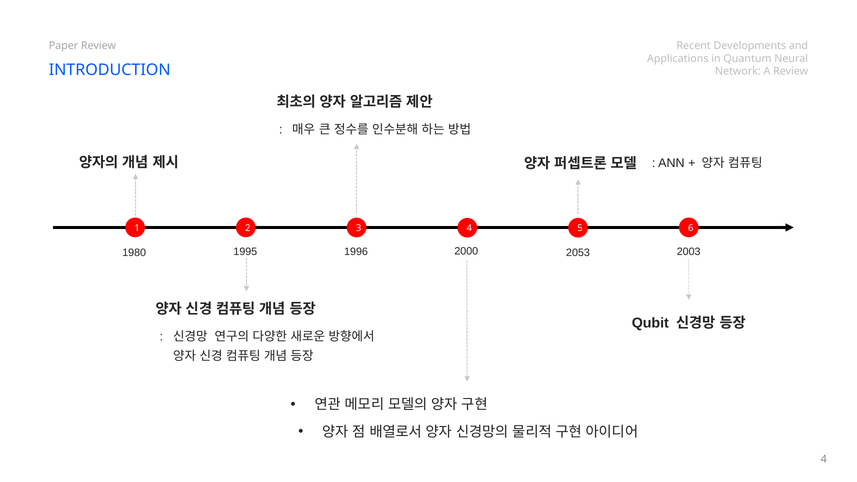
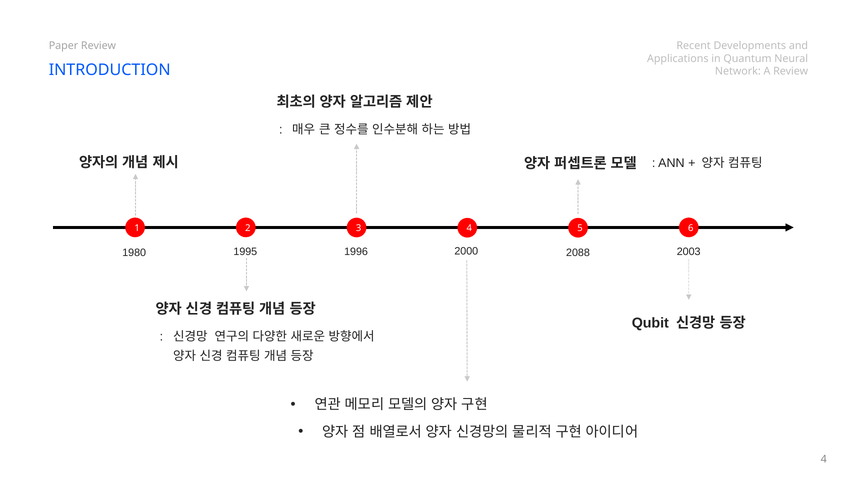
2053: 2053 -> 2088 (578, 253)
